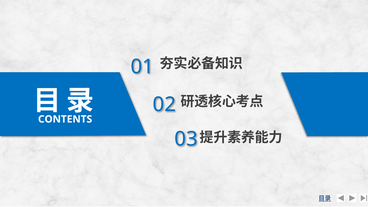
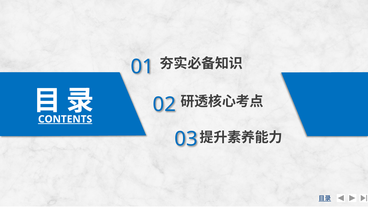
CONTENTS underline: none -> present (65, 119)
